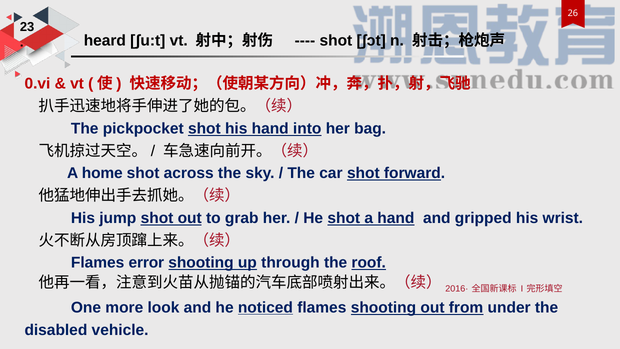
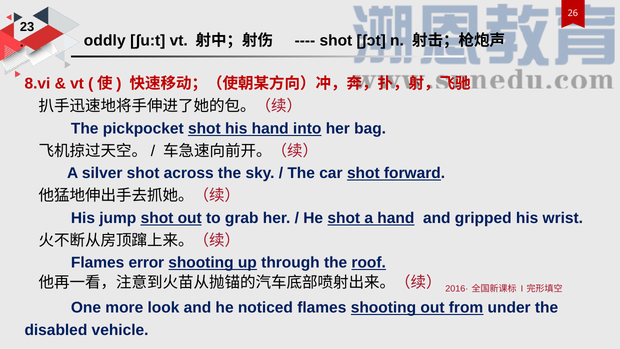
heard: heard -> oddly (105, 40)
0.vi: 0.vi -> 8.vi (37, 84)
home: home -> silver (102, 173)
noticed underline: present -> none (265, 307)
